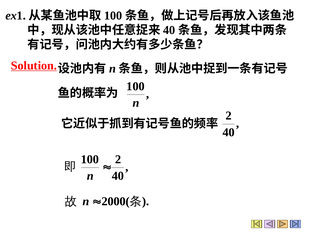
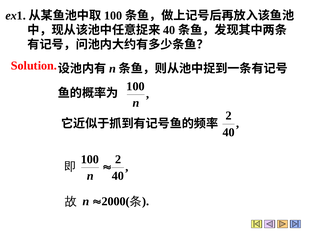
Solution underline: present -> none (34, 66)
